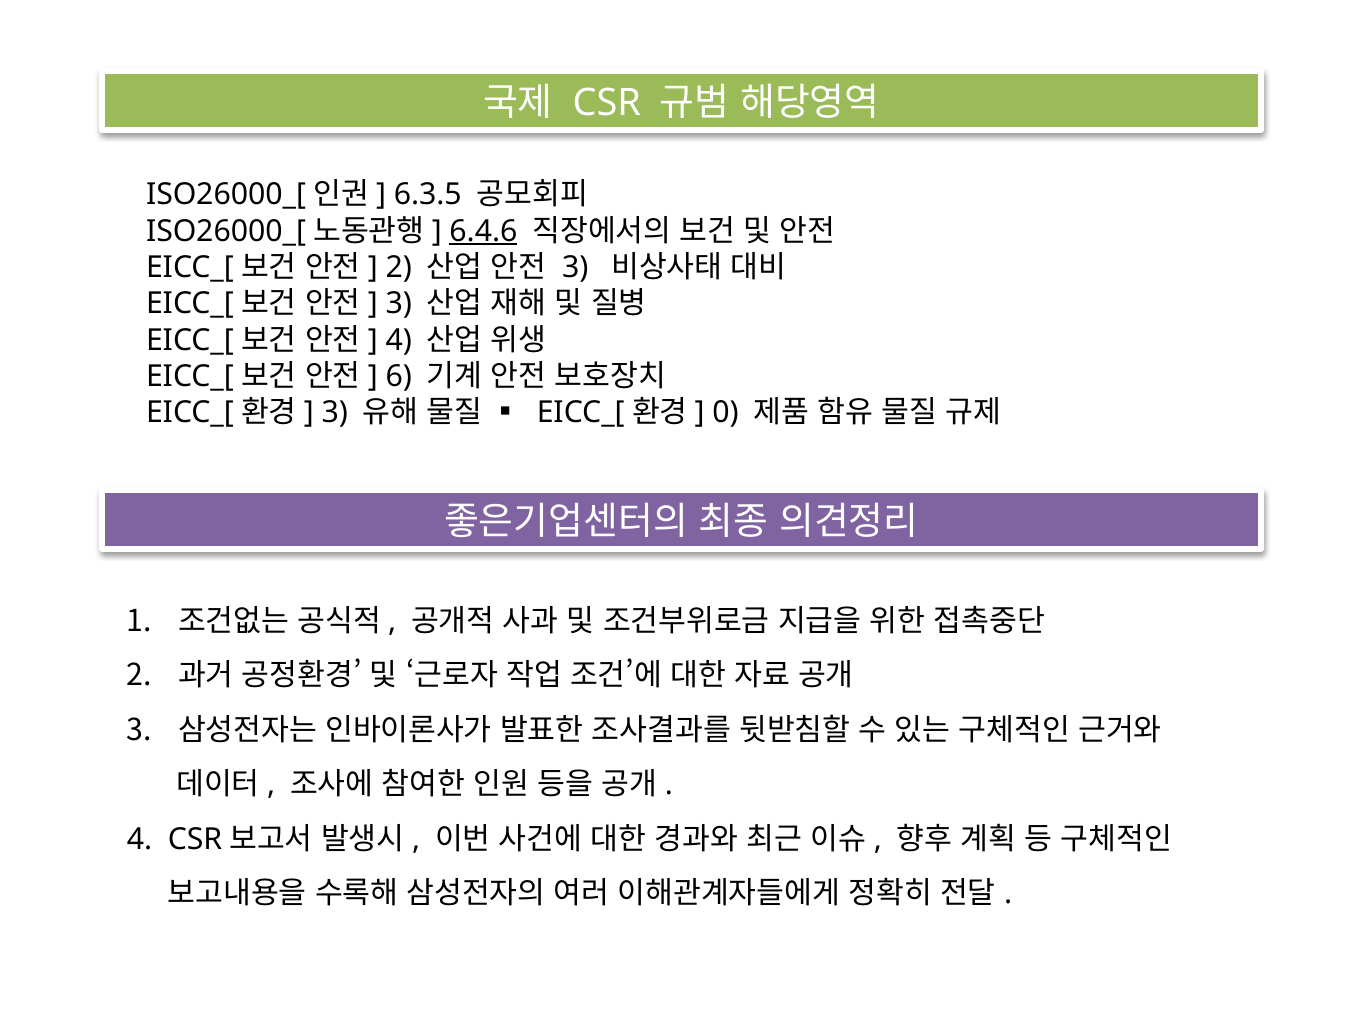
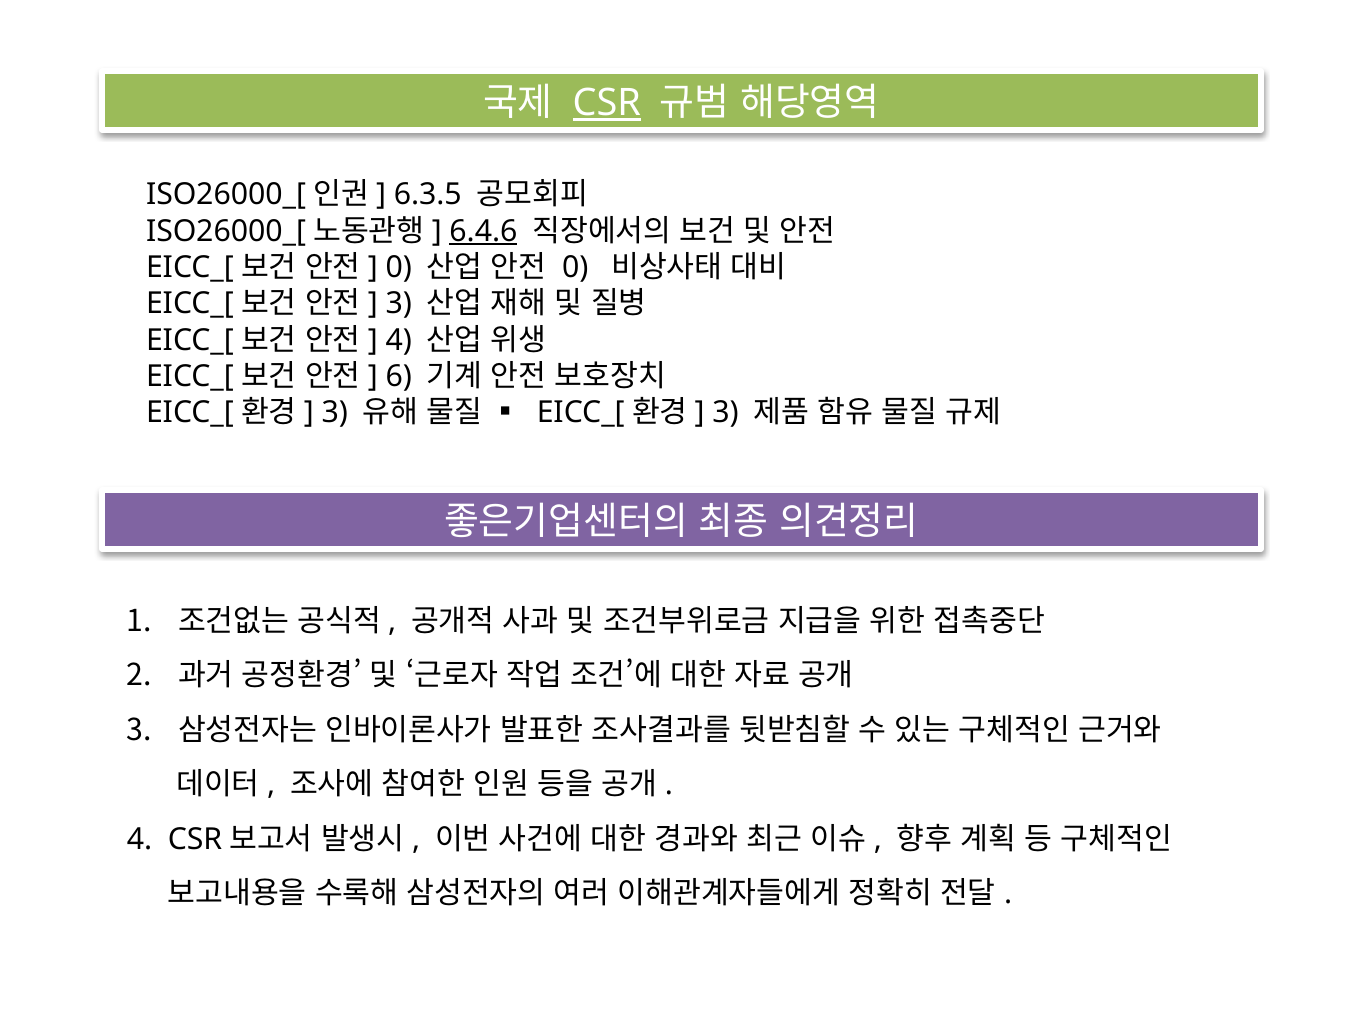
CSR underline: none -> present (607, 103)
2: 2 -> 0 (399, 267)
3: 3 -> 0 (575, 267)
0: 0 -> 3 (726, 413)
